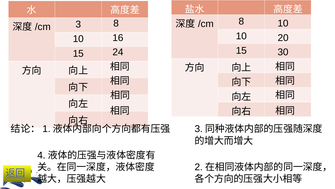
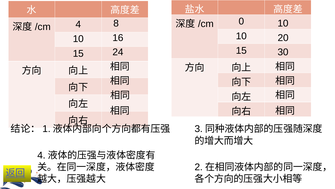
8: 8 -> 0 (241, 21)
3: 3 -> 4 (78, 24)
